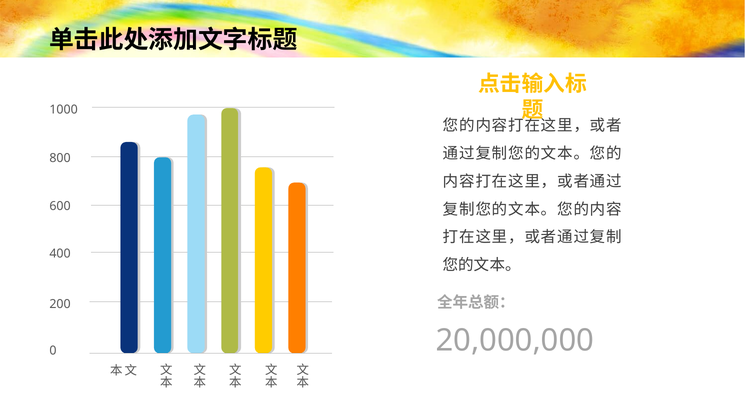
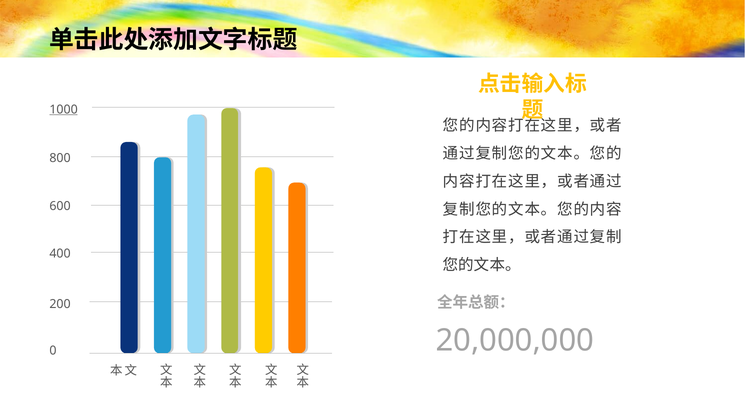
1000 underline: none -> present (64, 110)
